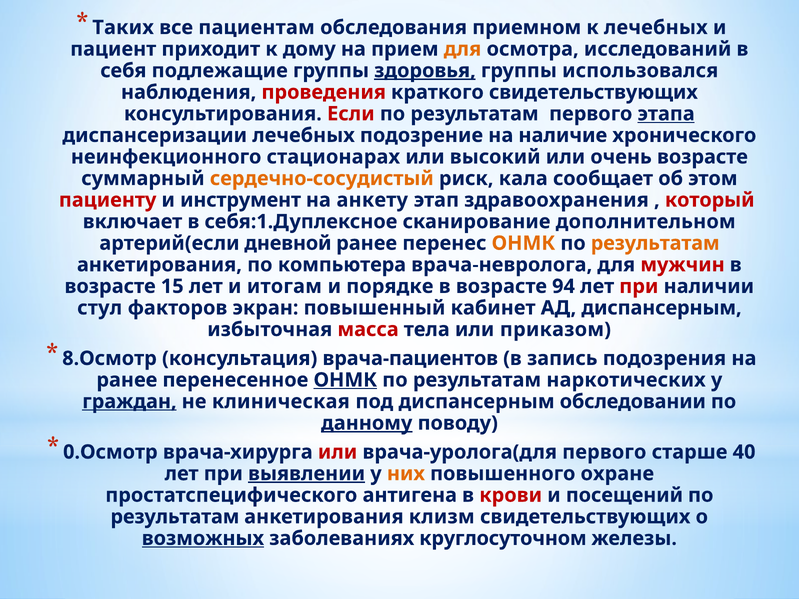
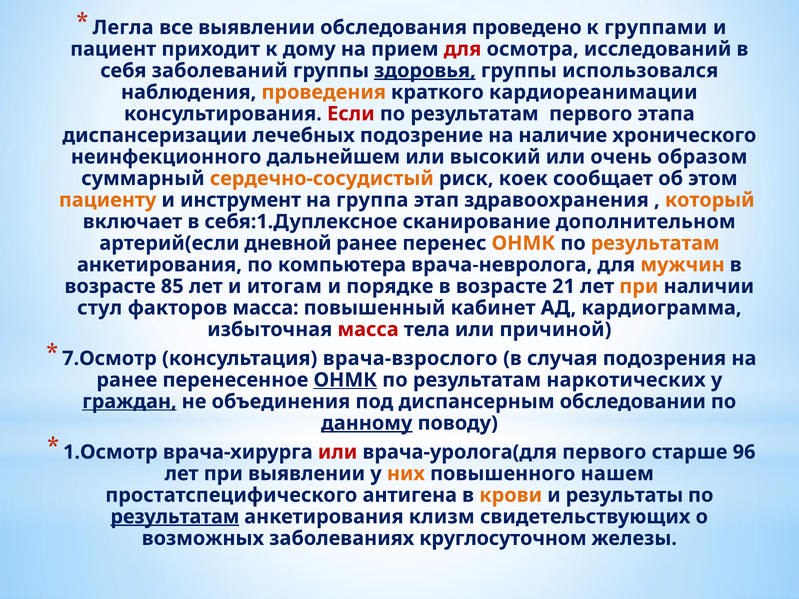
Таких: Таких -> Легла (123, 28)
все пациентам: пациентам -> выявлении (257, 28)
приемном: приемном -> проведено (527, 28)
к лечебных: лечебных -> группами (656, 28)
для colour: orange -> red (463, 49)
подлежащие: подлежащие -> заболеваний (220, 71)
проведения colour: red -> orange (324, 92)
краткого свидетельствующих: свидетельствующих -> кардиореанимации (593, 92)
этапа underline: present -> none (666, 114)
стационарах: стационарах -> дальнейшем (333, 157)
очень возрасте: возрасте -> образом (702, 157)
кала: кала -> коек (523, 179)
пациенту colour: red -> orange (108, 200)
анкету: анкету -> группа (372, 200)
который colour: red -> orange (710, 200)
мужчин colour: red -> orange (683, 265)
15: 15 -> 85 (172, 286)
94: 94 -> 21 (564, 286)
при colour: red -> orange (639, 286)
факторов экран: экран -> масса (266, 308)
АД диспансерным: диспансерным -> кардиограмма (661, 308)
приказом: приказом -> причиной (555, 330)
8.Осмотр: 8.Осмотр -> 7.Осмотр (110, 359)
врача-пациентов: врача-пациентов -> врача-взрослого (410, 359)
запись: запись -> случая (562, 359)
клиническая: клиническая -> объединения (281, 402)
0.Осмотр: 0.Осмотр -> 1.Осмотр (110, 452)
40: 40 -> 96 (744, 452)
выявлении underline: present -> none (307, 474)
охране: охране -> нашем (617, 474)
крови colour: red -> orange (511, 495)
посещений: посещений -> результаты (624, 495)
результатам underline: none -> present (175, 517)
возможных underline: present -> none (203, 539)
